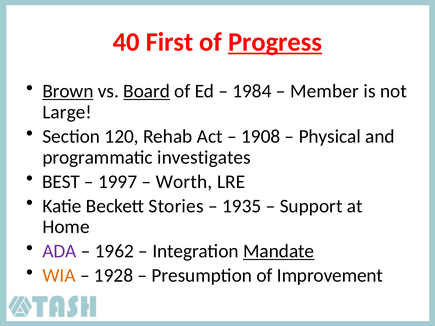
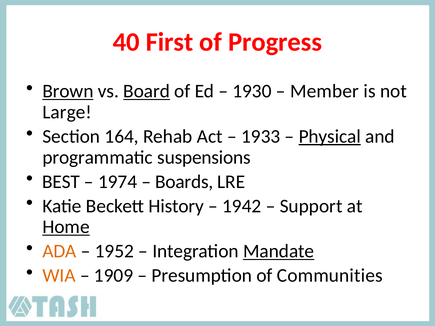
Progress underline: present -> none (275, 42)
1984: 1984 -> 1930 (252, 91)
120: 120 -> 164 (122, 137)
1908: 1908 -> 1933 (261, 137)
Physical underline: none -> present (330, 137)
investigates: investigates -> suspensions (204, 157)
1997: 1997 -> 1974 (118, 182)
Worth: Worth -> Boards (184, 182)
Stories: Stories -> History (176, 206)
1935: 1935 -> 1942 (242, 206)
Home underline: none -> present (66, 227)
ADA colour: purple -> orange (59, 251)
1962: 1962 -> 1952 (114, 251)
1928: 1928 -> 1909 (114, 276)
Improvement: Improvement -> Communities (330, 276)
